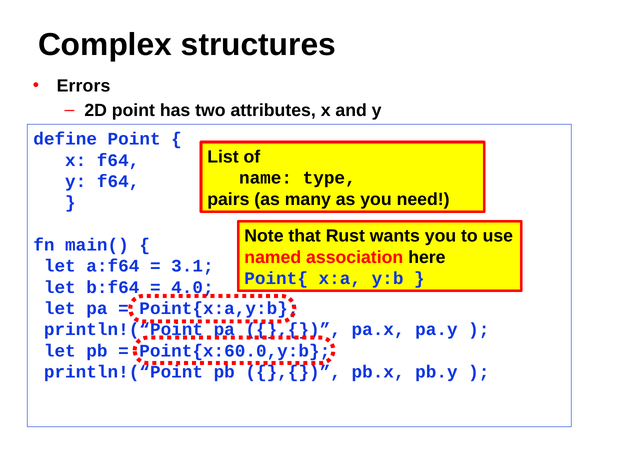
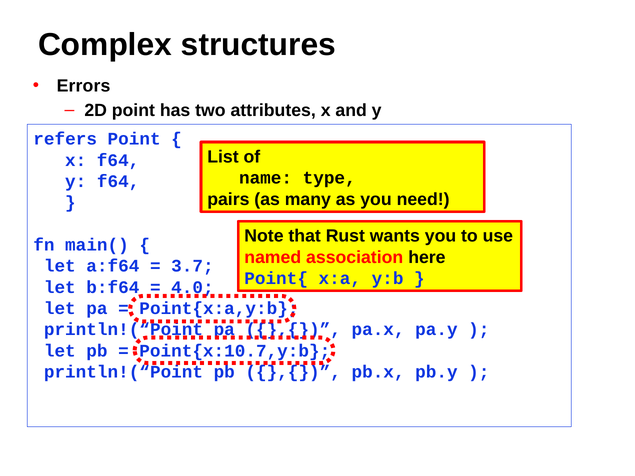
define: define -> refers (65, 139)
3.1: 3.1 -> 3.7 (192, 266)
Point{x:60.0,y:b: Point{x:60.0,y:b -> Point{x:10.7,y:b (235, 351)
